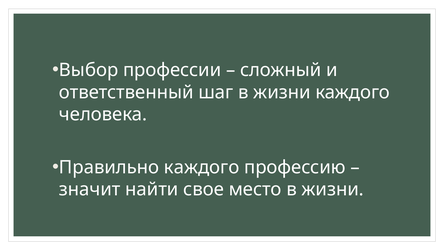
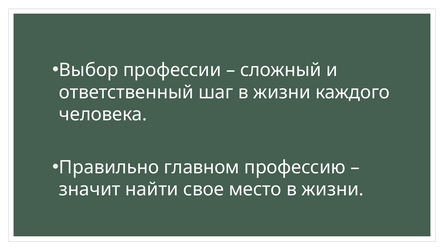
Правильно каждого: каждого -> главном (202, 167)
